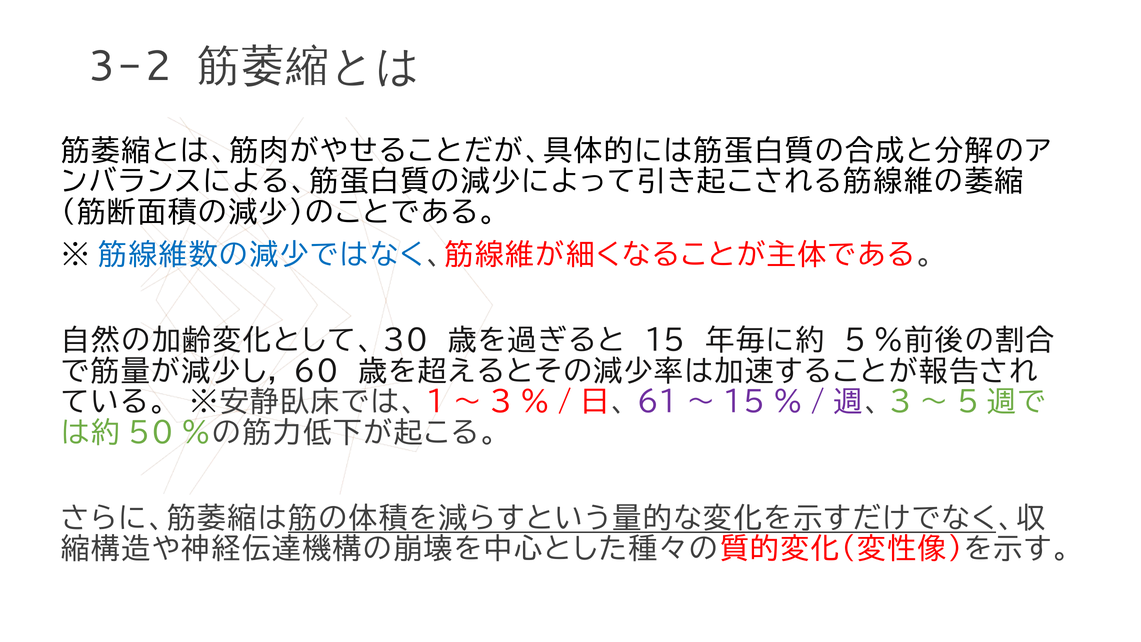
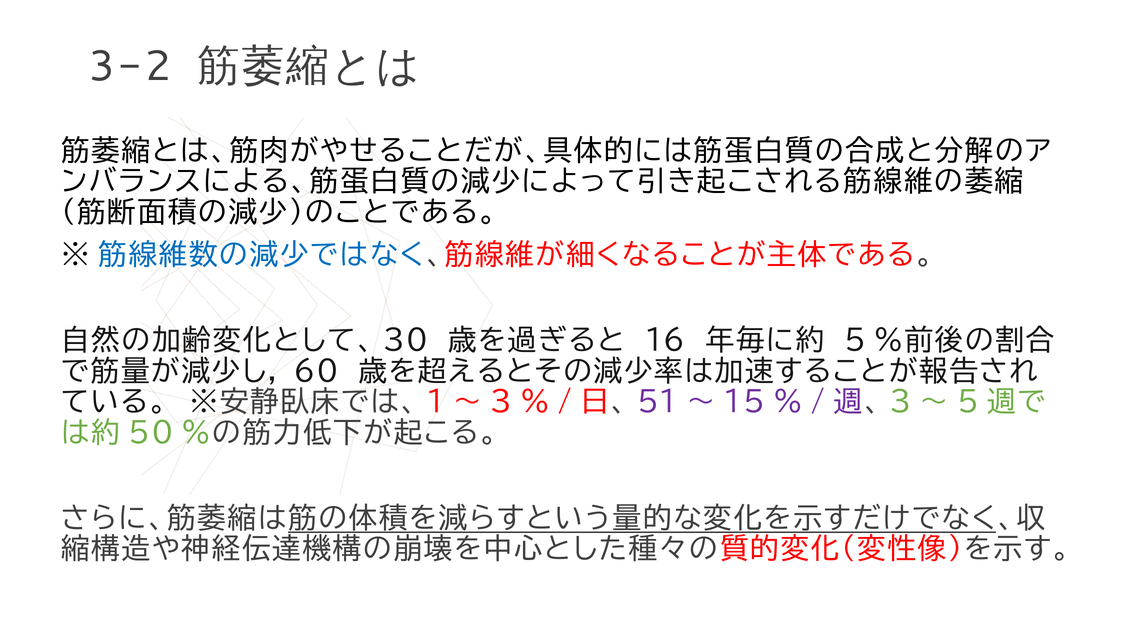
15: 15 -> 16 (665, 341)
61: 61 -> 51 (657, 402)
